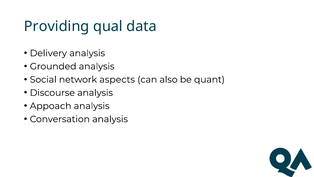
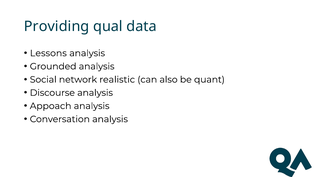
Delivery: Delivery -> Lessons (48, 53)
aspects: aspects -> realistic (117, 79)
